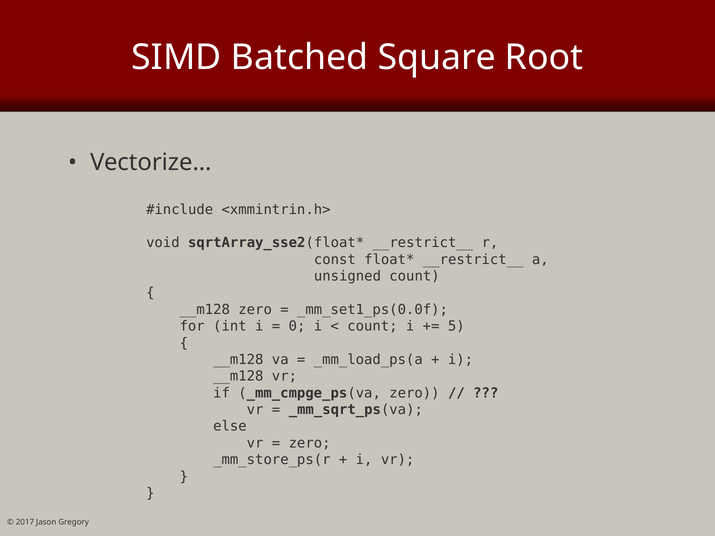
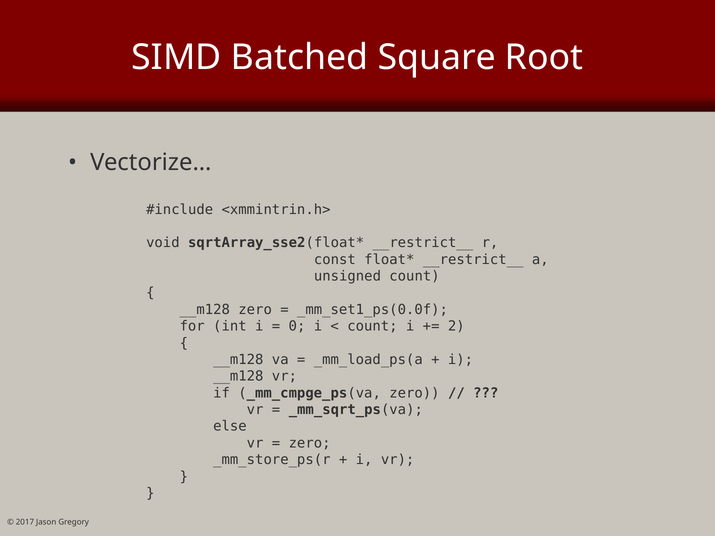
5: 5 -> 2 (456, 326)
